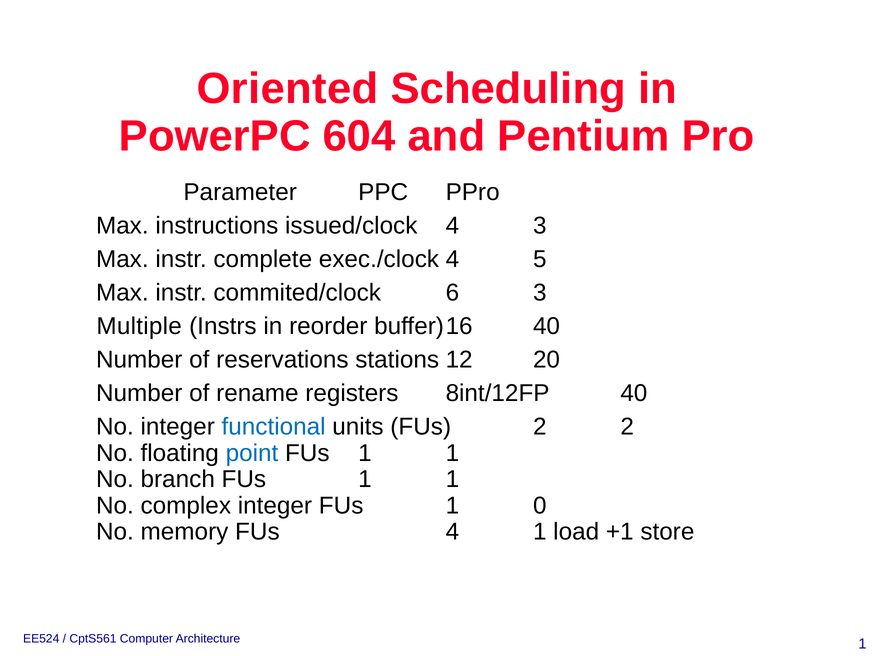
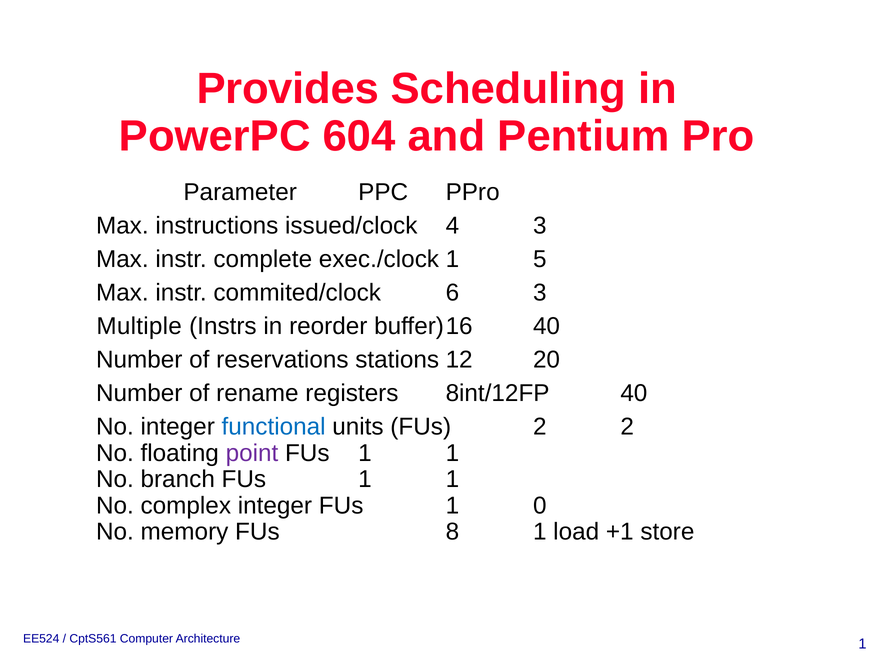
Oriented: Oriented -> Provides (288, 89)
exec./clock 4: 4 -> 1 (452, 259)
point colour: blue -> purple (252, 453)
FUs 4: 4 -> 8 (452, 531)
